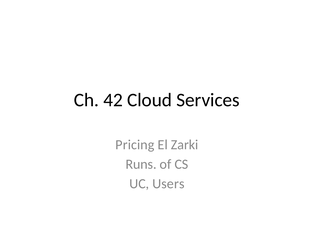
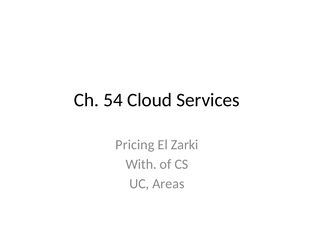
42: 42 -> 54 (113, 100)
Runs: Runs -> With (141, 164)
Users: Users -> Areas (168, 183)
